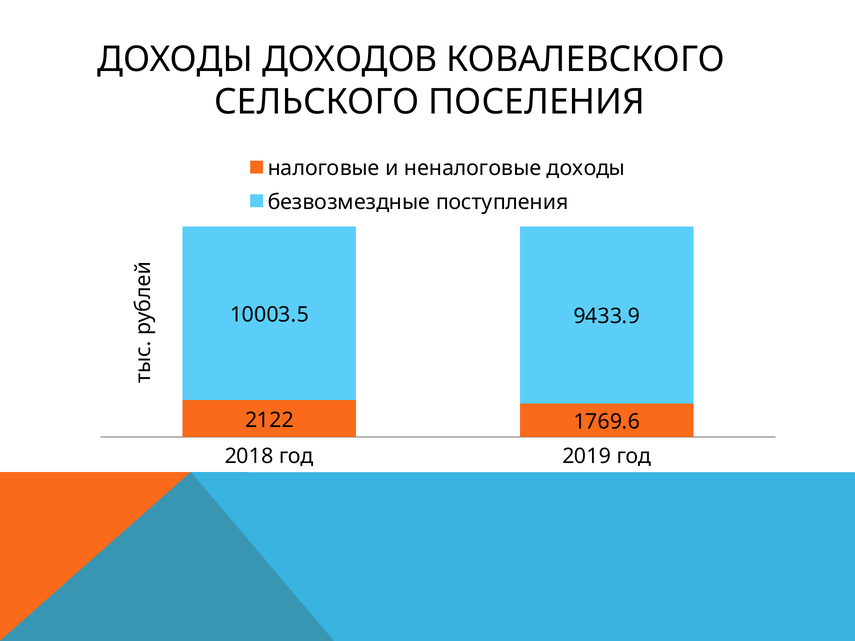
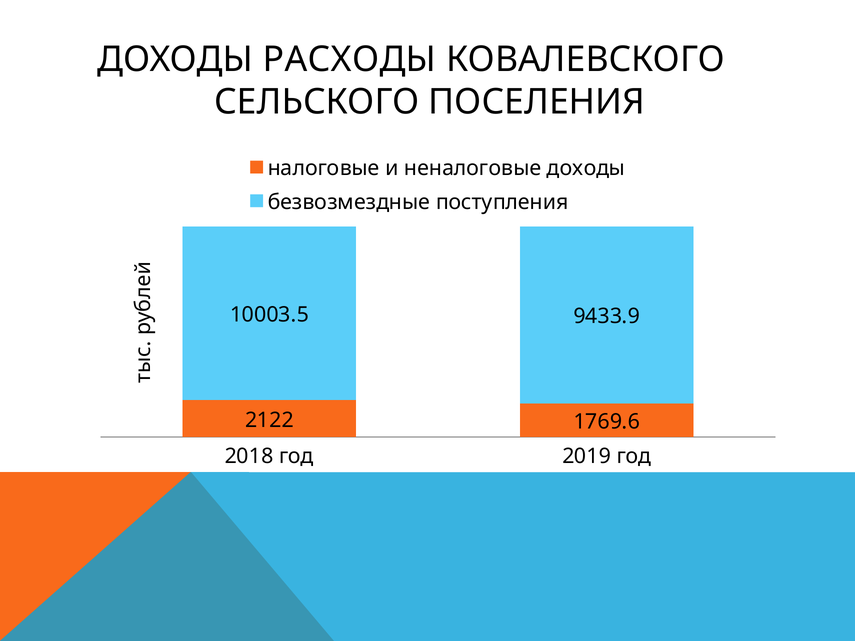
ДОХОДОВ: ДОХОДОВ -> РАСХОДЫ (349, 59)
